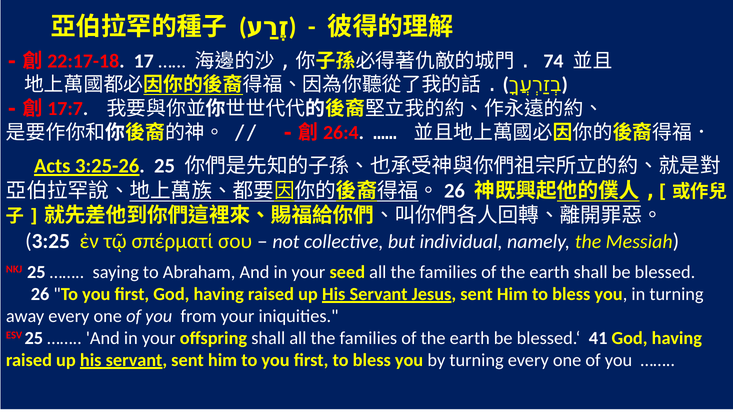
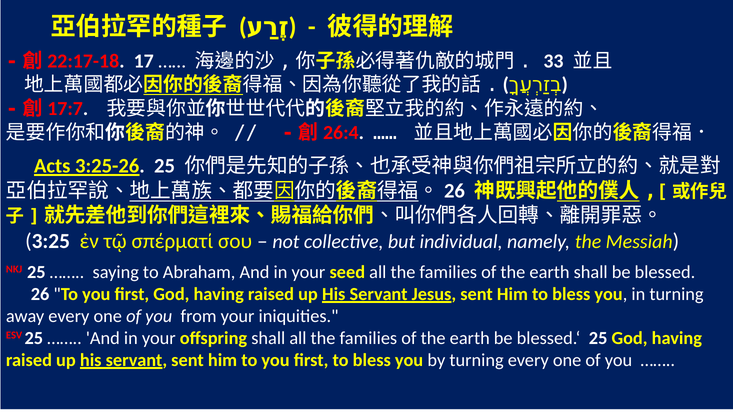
74: 74 -> 33 (553, 61)
blessed.‘ 41: 41 -> 25 (598, 338)
